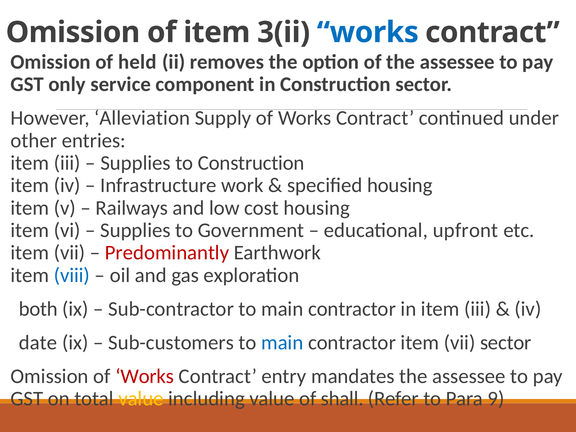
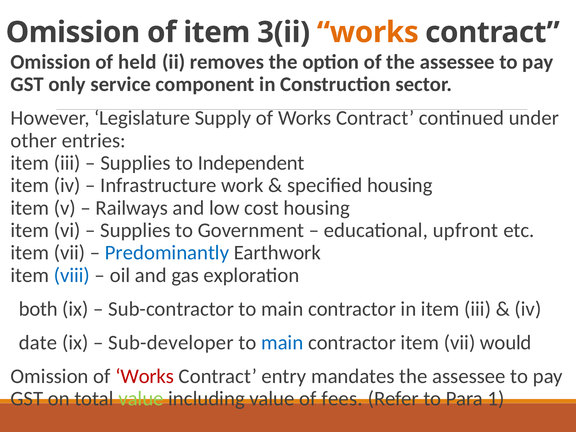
works colour: blue -> orange (368, 32)
Alleviation: Alleviation -> Legislature (142, 118)
to Construction: Construction -> Independent (251, 163)
Predominantly colour: red -> blue (167, 253)
Sub-customers: Sub-customers -> Sub-developer (171, 343)
vii sector: sector -> would (506, 343)
value colour: yellow -> light green (141, 399)
shall: shall -> fees (342, 399)
9: 9 -> 1 (496, 399)
